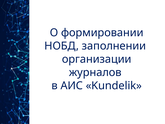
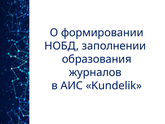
организации: организации -> образования (97, 59)
